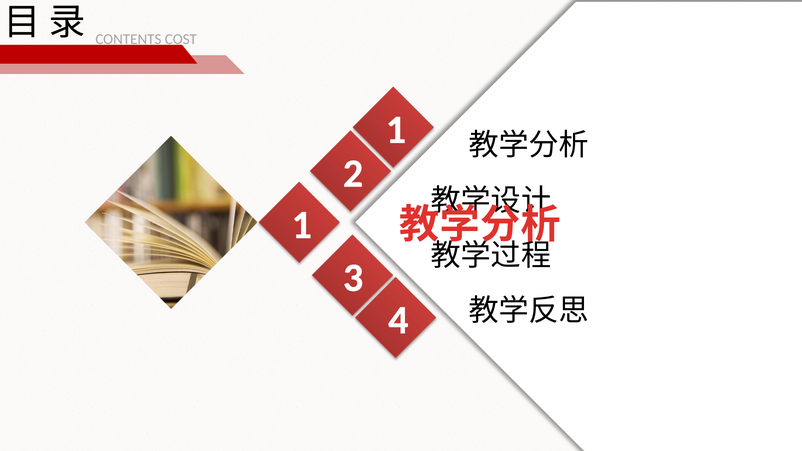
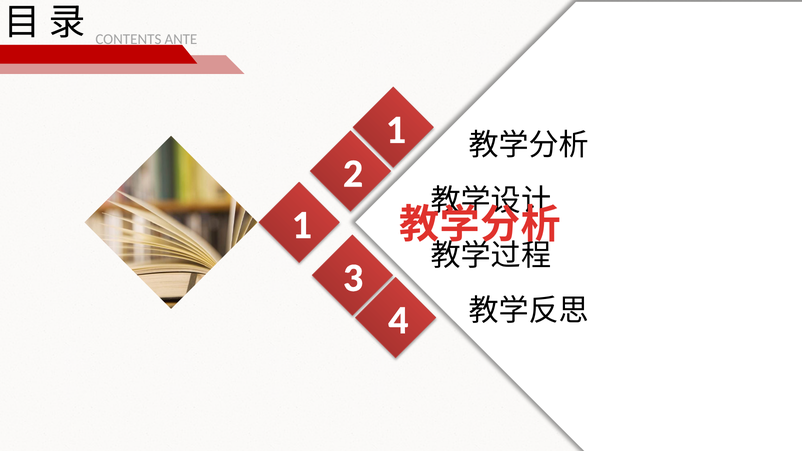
COST: COST -> ANTE (181, 39)
